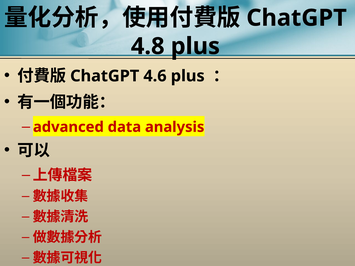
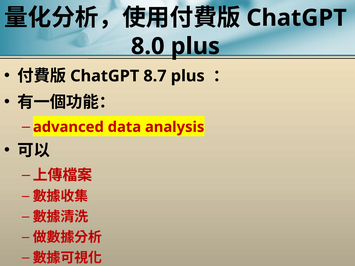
4.8: 4.8 -> 8.0 (148, 46)
4.6: 4.6 -> 8.7 (155, 76)
